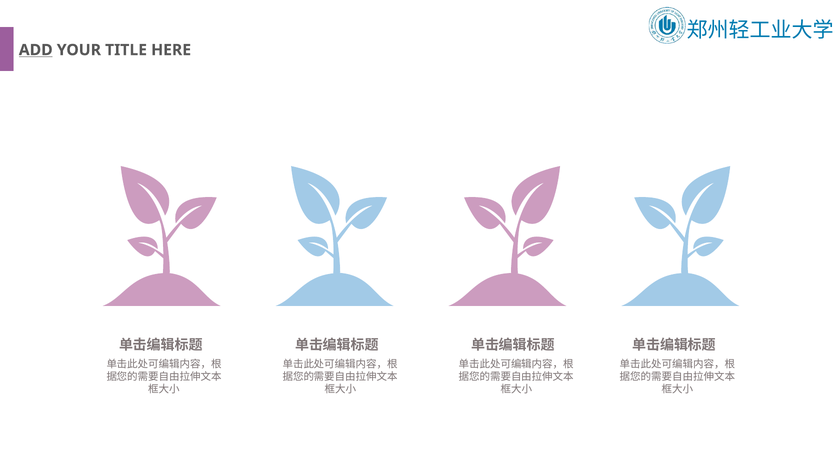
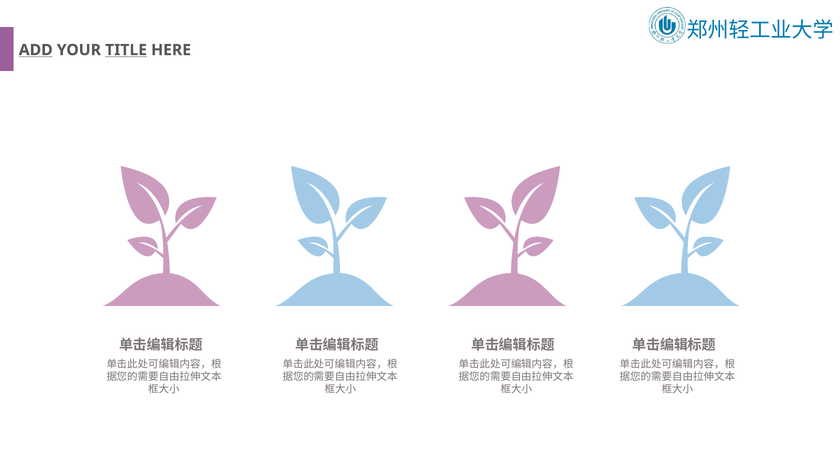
TITLE underline: none -> present (126, 50)
